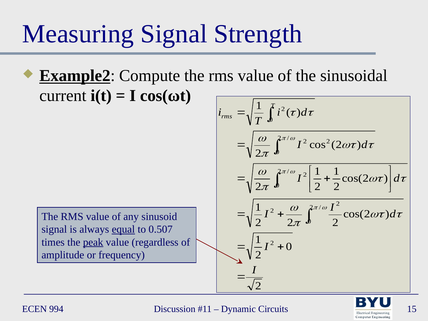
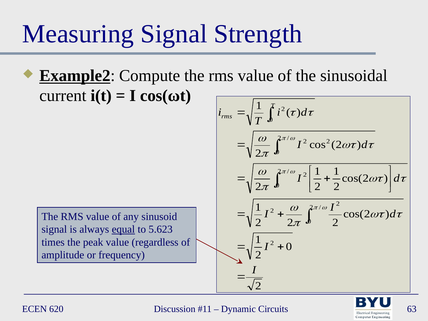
0.507: 0.507 -> 5.623 (161, 229)
peak underline: present -> none (93, 242)
994: 994 -> 620 (56, 309)
15: 15 -> 63 (412, 309)
